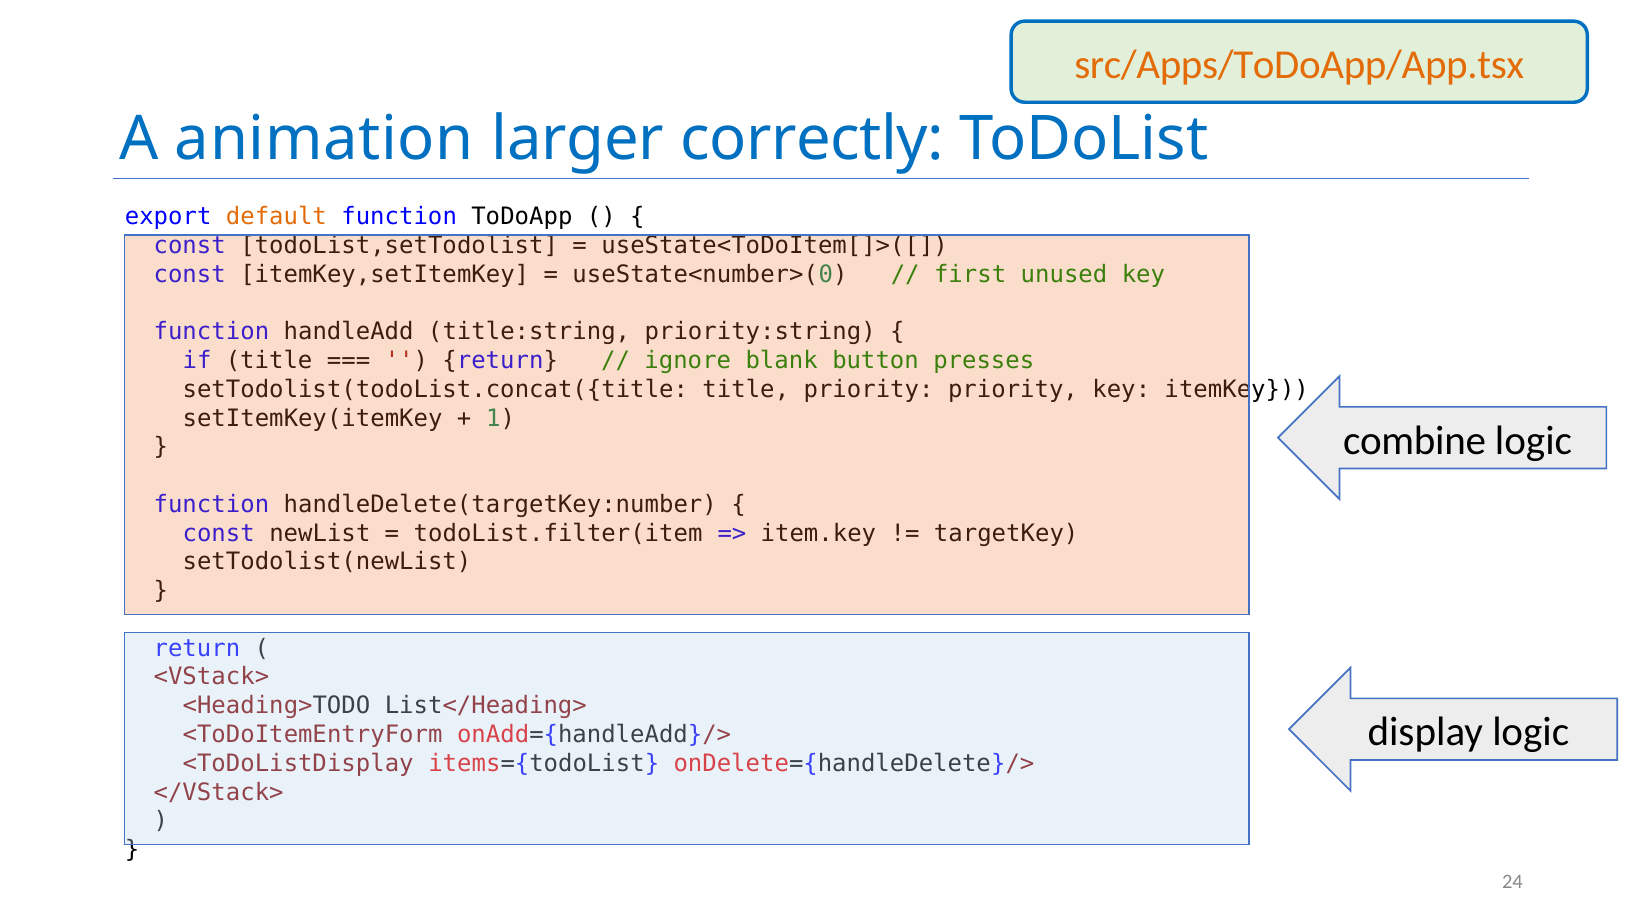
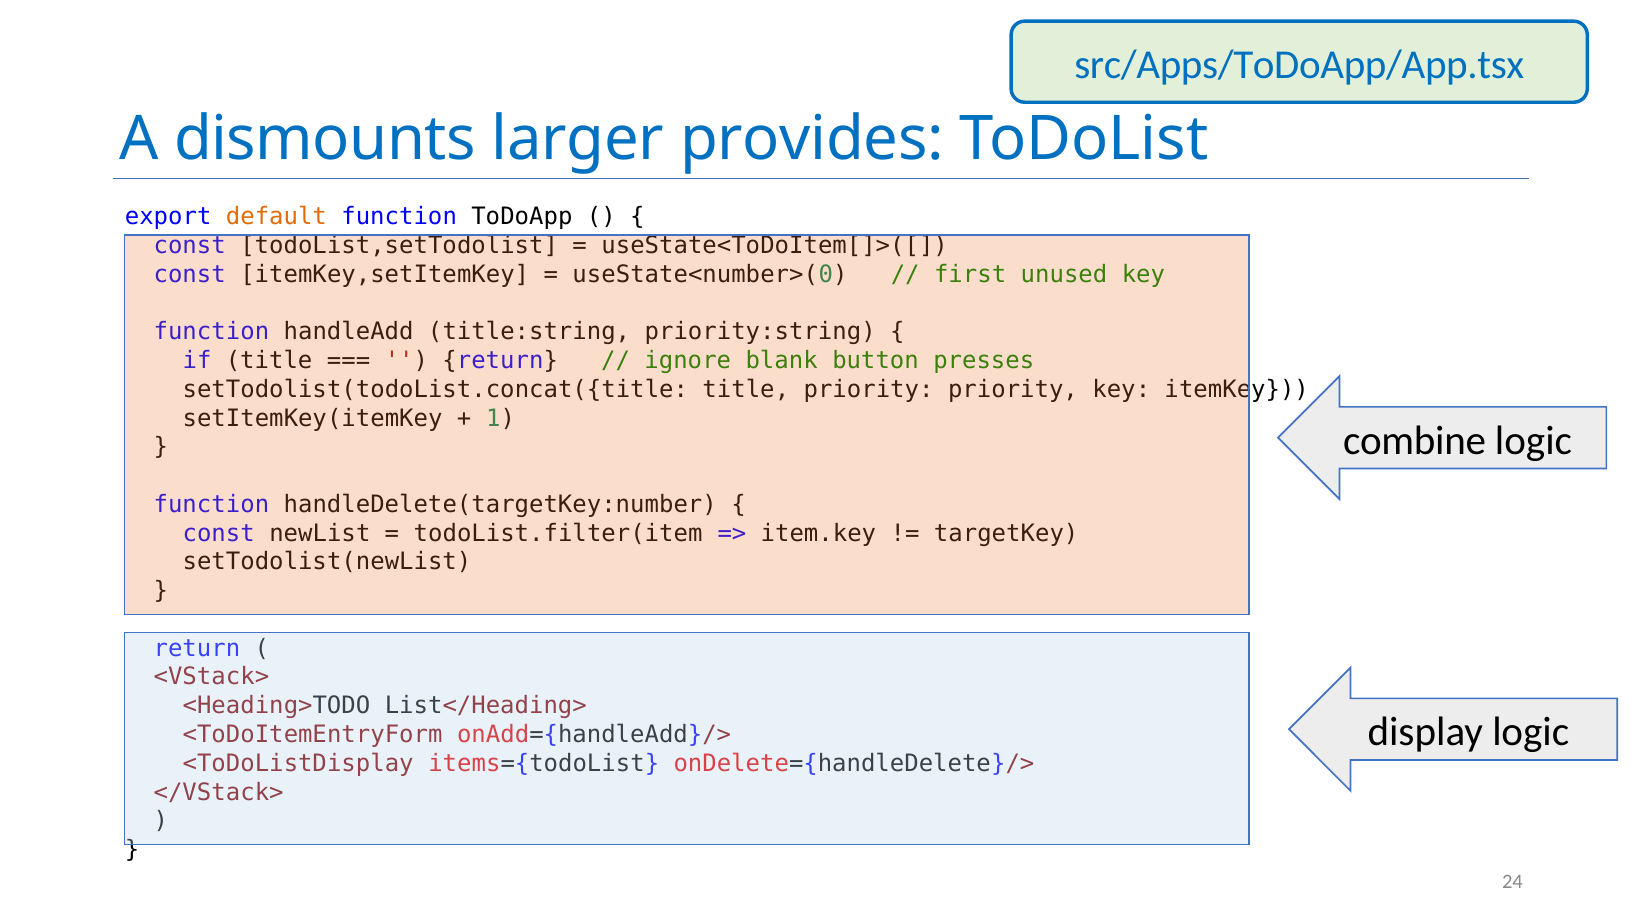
src/Apps/ToDoApp/App.tsx colour: orange -> blue (1299, 65)
animation: animation -> dismounts (325, 139)
correctly: correctly -> provides (812, 139)
